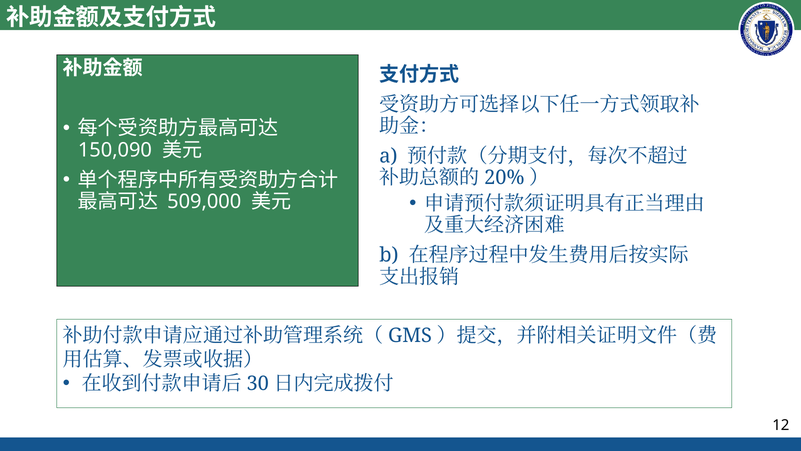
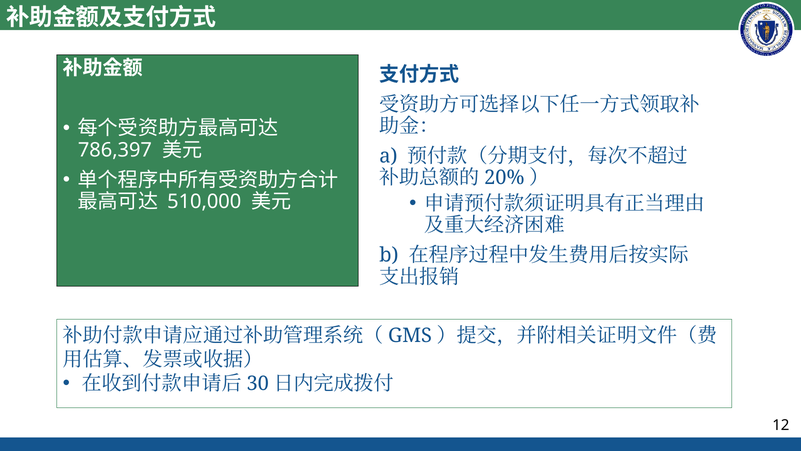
150,090: 150,090 -> 786,397 (115, 150)
509,000: 509,000 -> 510,000 (204, 201)
